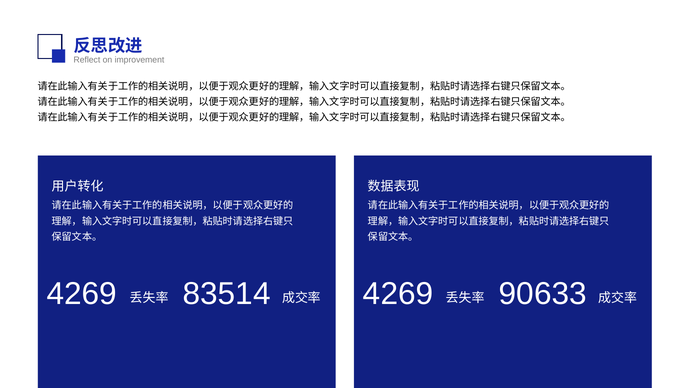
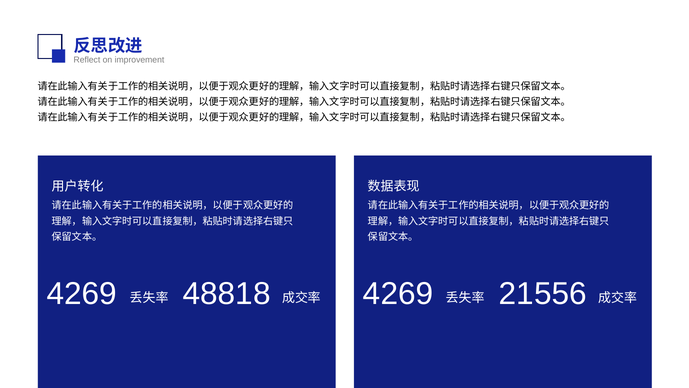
83514: 83514 -> 48818 (227, 293)
90633: 90633 -> 21556 (543, 293)
